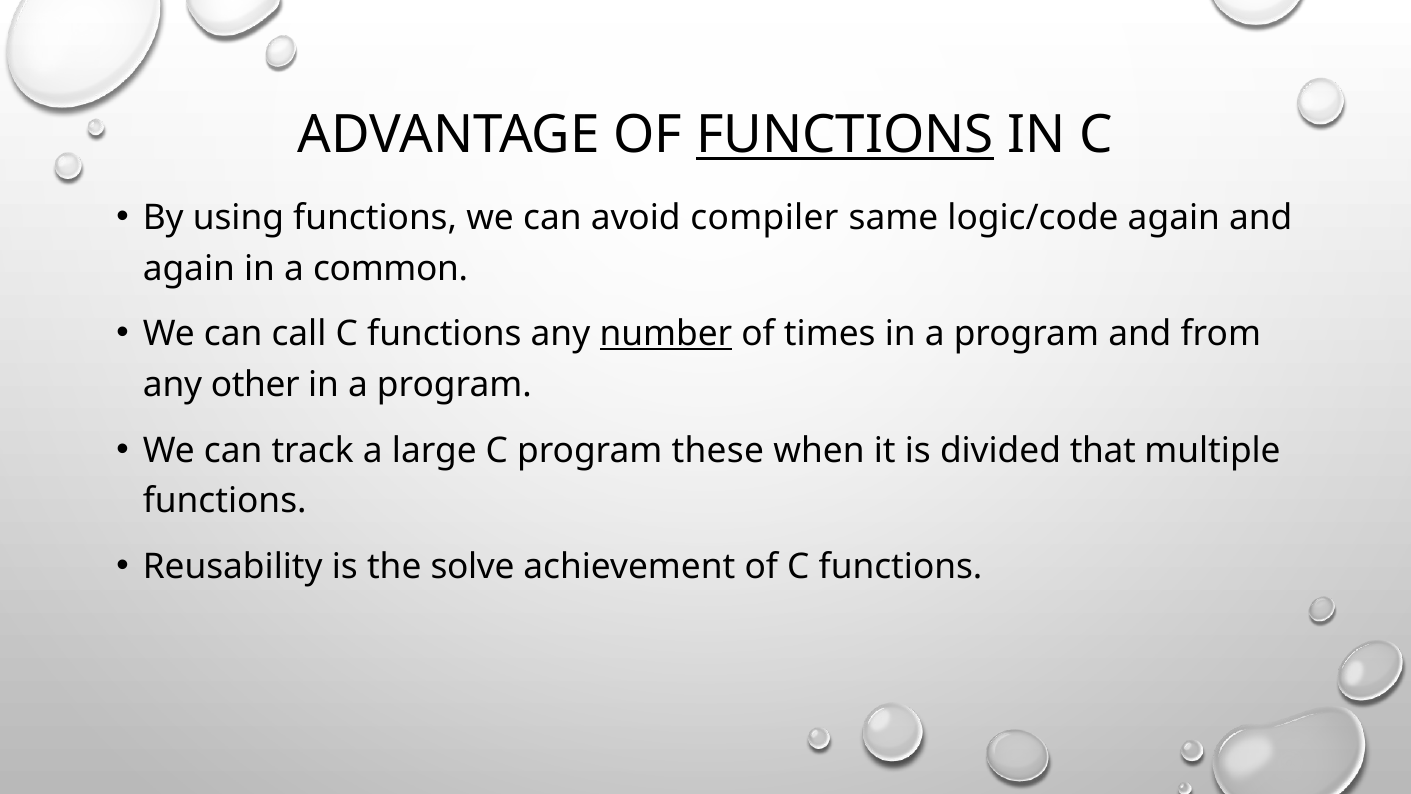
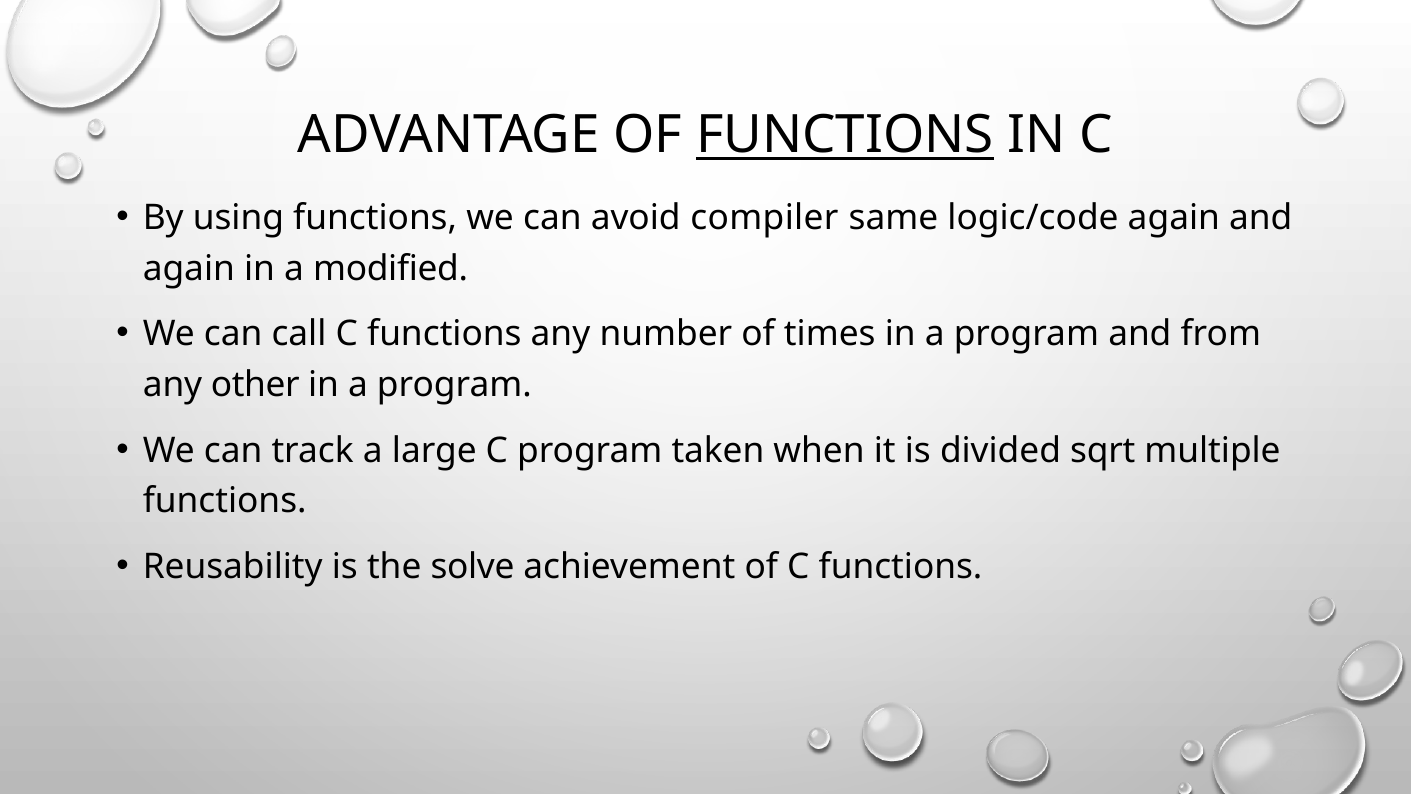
common: common -> modified (391, 269)
number underline: present -> none (666, 334)
these: these -> taken (718, 450)
that: that -> sqrt (1103, 450)
